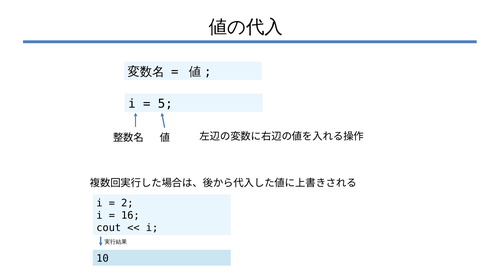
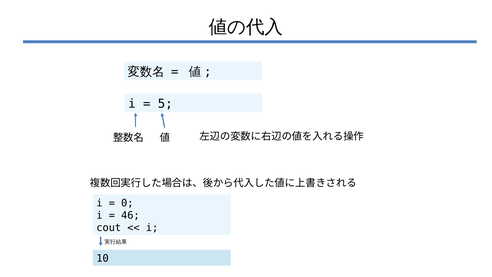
2: 2 -> 0 (127, 203)
16: 16 -> 46 (130, 215)
